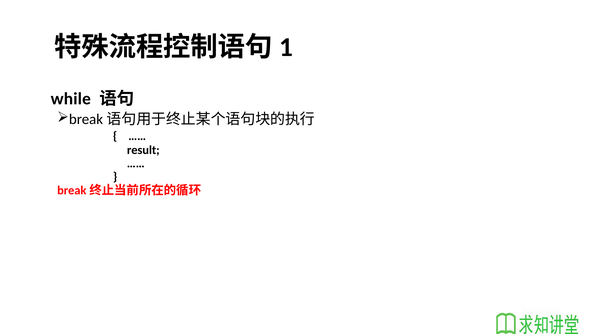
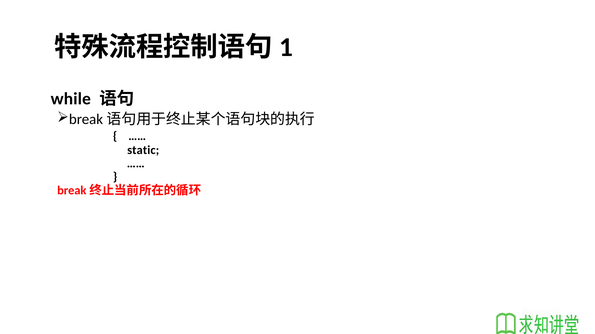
result: result -> static (143, 150)
